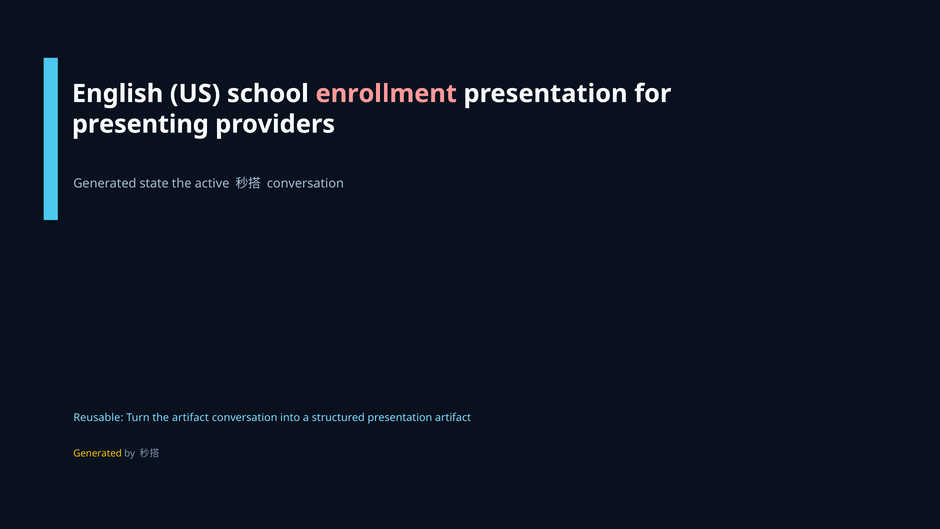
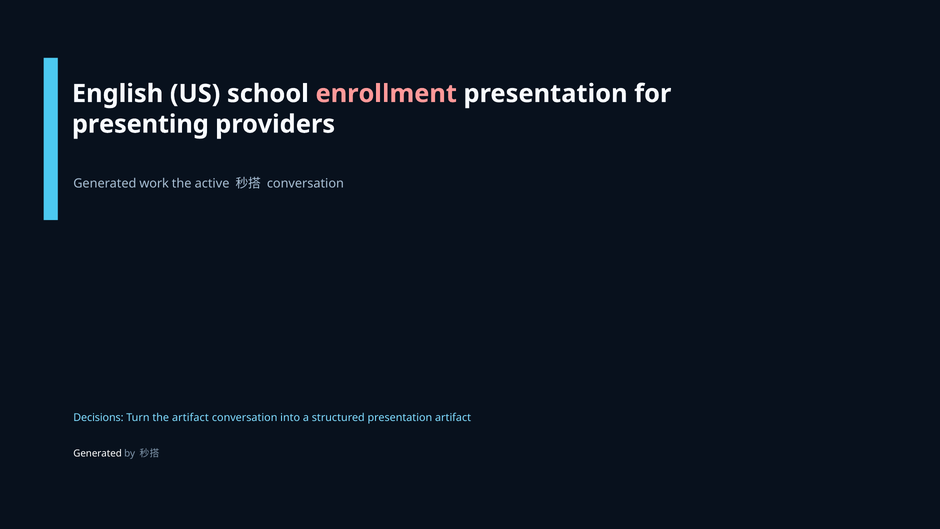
state: state -> work (154, 183)
Reusable: Reusable -> Decisions (98, 417)
Generated colour: yellow -> white (98, 453)
